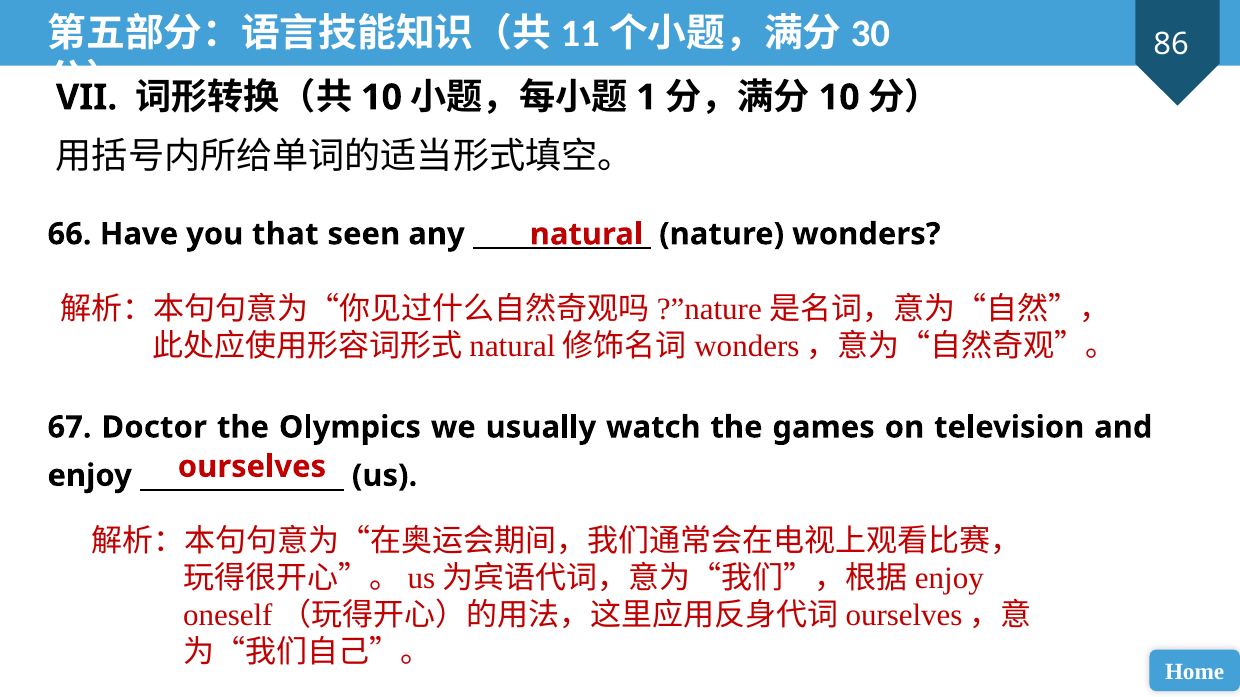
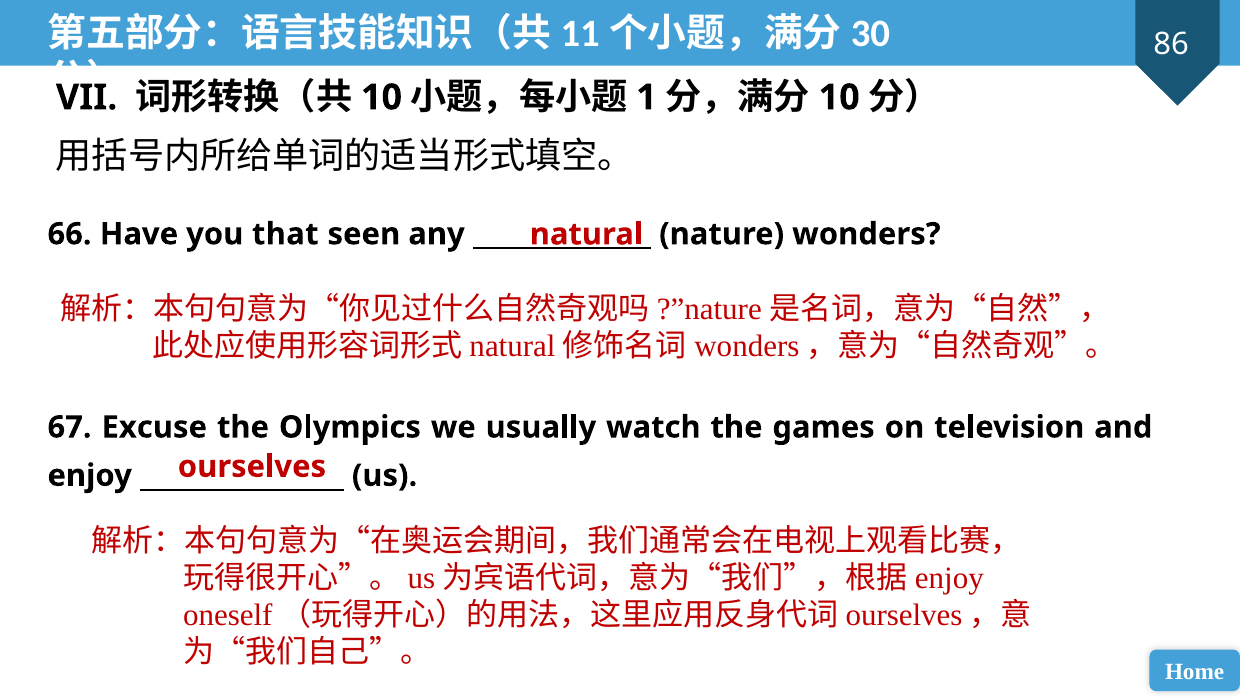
Doctor: Doctor -> Excuse (154, 428)
